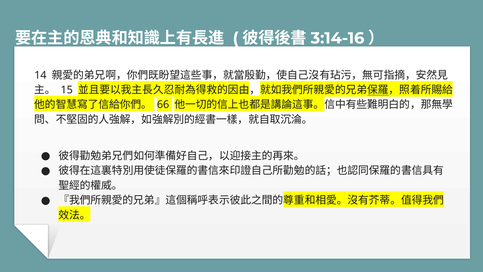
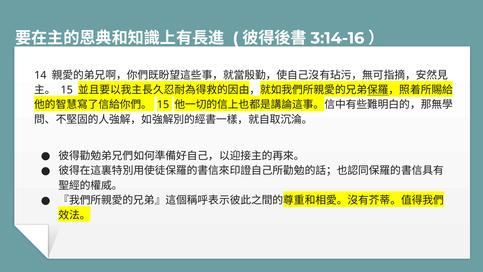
66: 66 -> 15 (163, 105)
